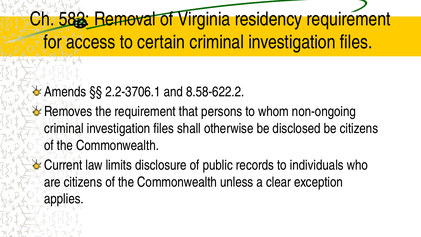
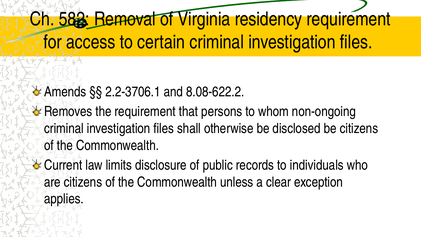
8.58-622.2: 8.58-622.2 -> 8.08-622.2 (215, 92)
